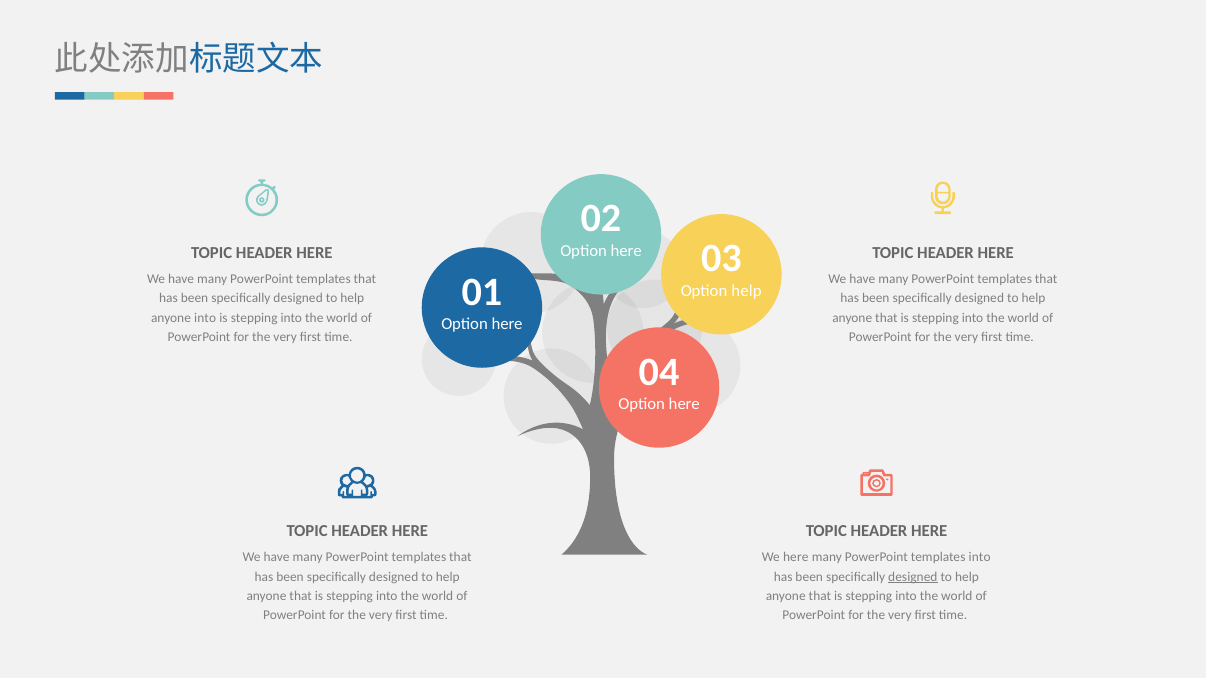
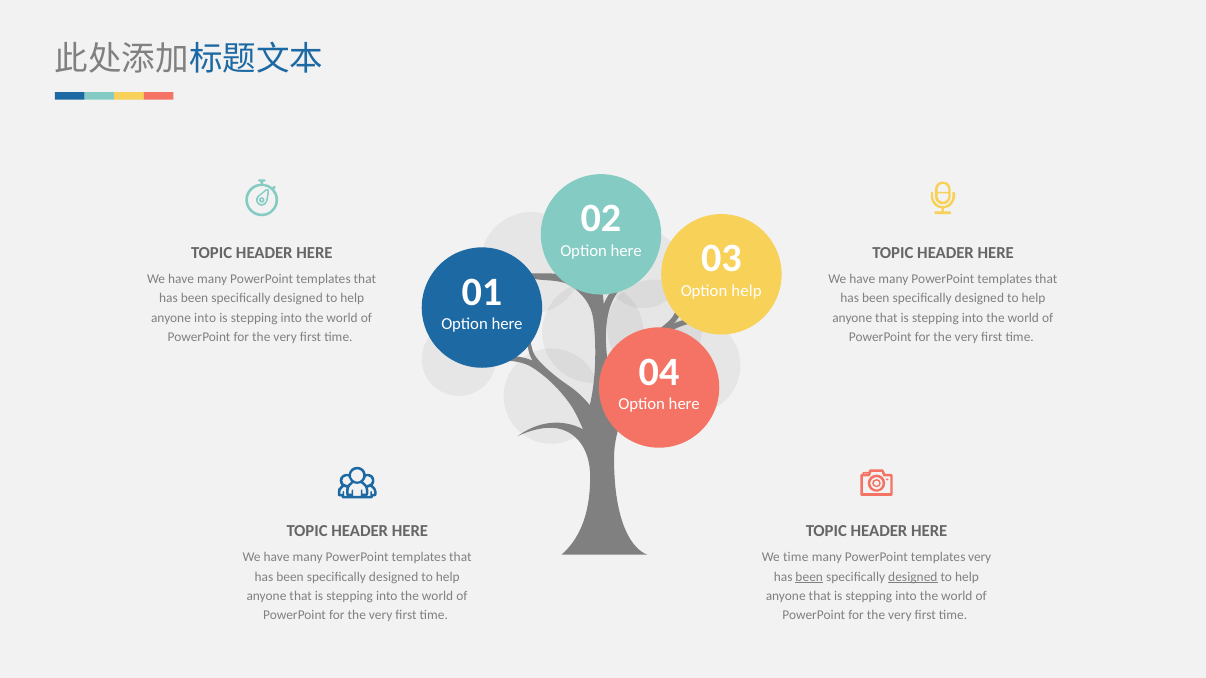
We here: here -> time (796, 558)
templates into: into -> very (980, 558)
been underline: none -> present (809, 577)
